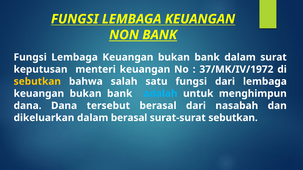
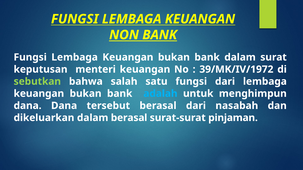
37/MK/IV/1972: 37/MK/IV/1972 -> 39/MK/IV/1972 (236, 69)
sebutkan colour: yellow -> light green (37, 82)
surat-surat sebutkan: sebutkan -> pinjaman (233, 118)
